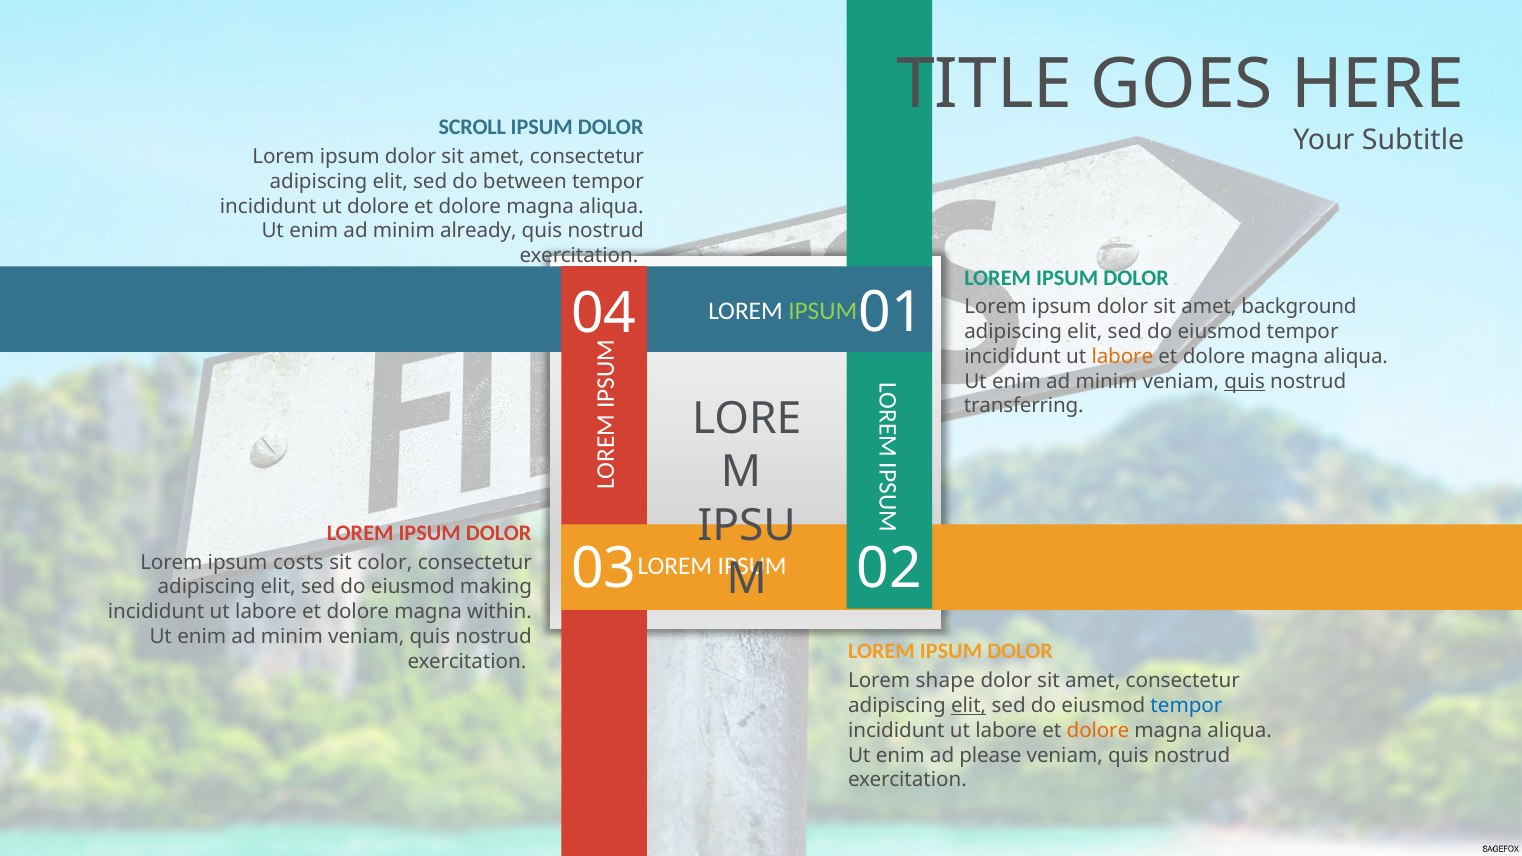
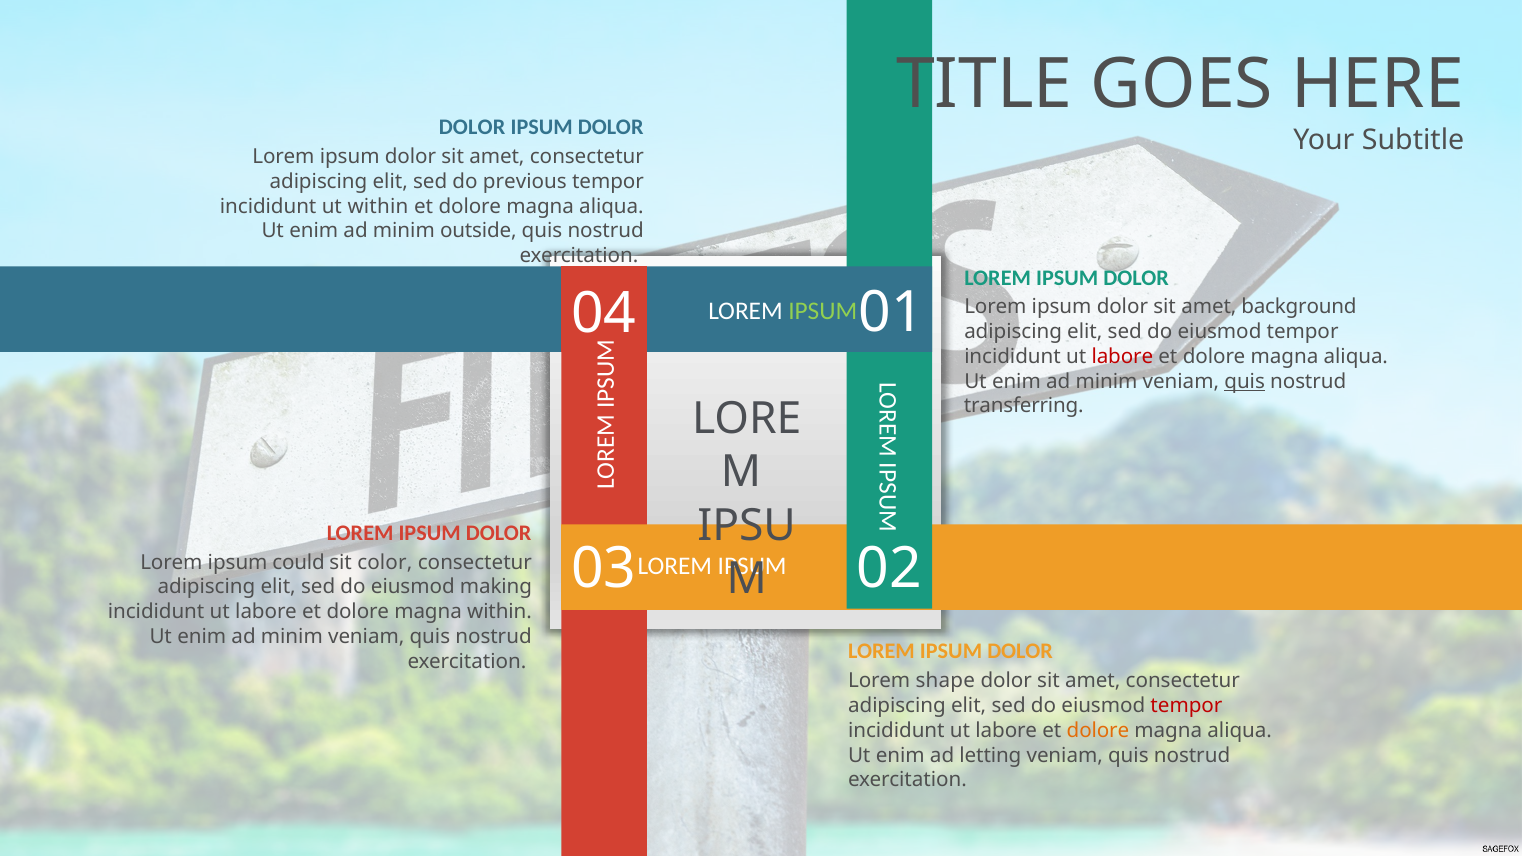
SCROLL: SCROLL -> DOLOR (472, 127)
between: between -> previous (525, 182)
ut dolore: dolore -> within (378, 206)
already: already -> outside (478, 231)
labore colour: orange -> red (1122, 357)
costs: costs -> could (299, 562)
elit underline: present -> none (969, 706)
tempor colour: blue -> red (1186, 706)
please: please -> letting (990, 755)
